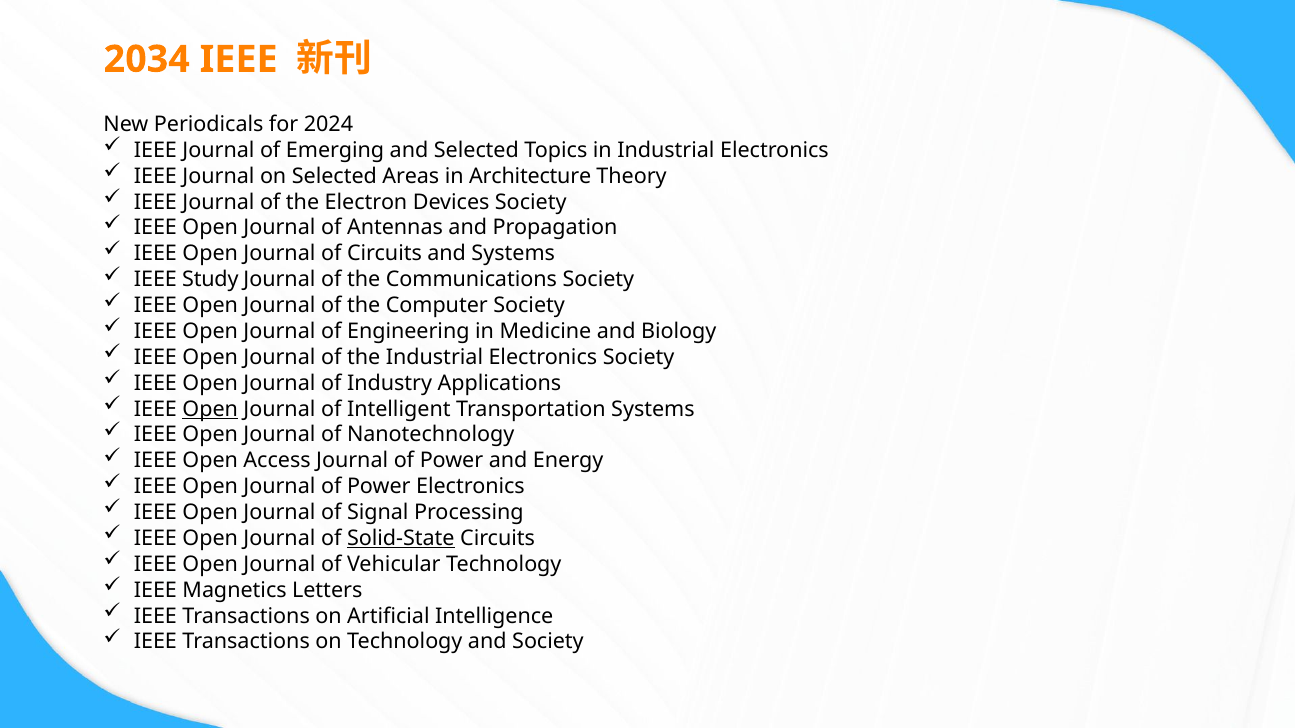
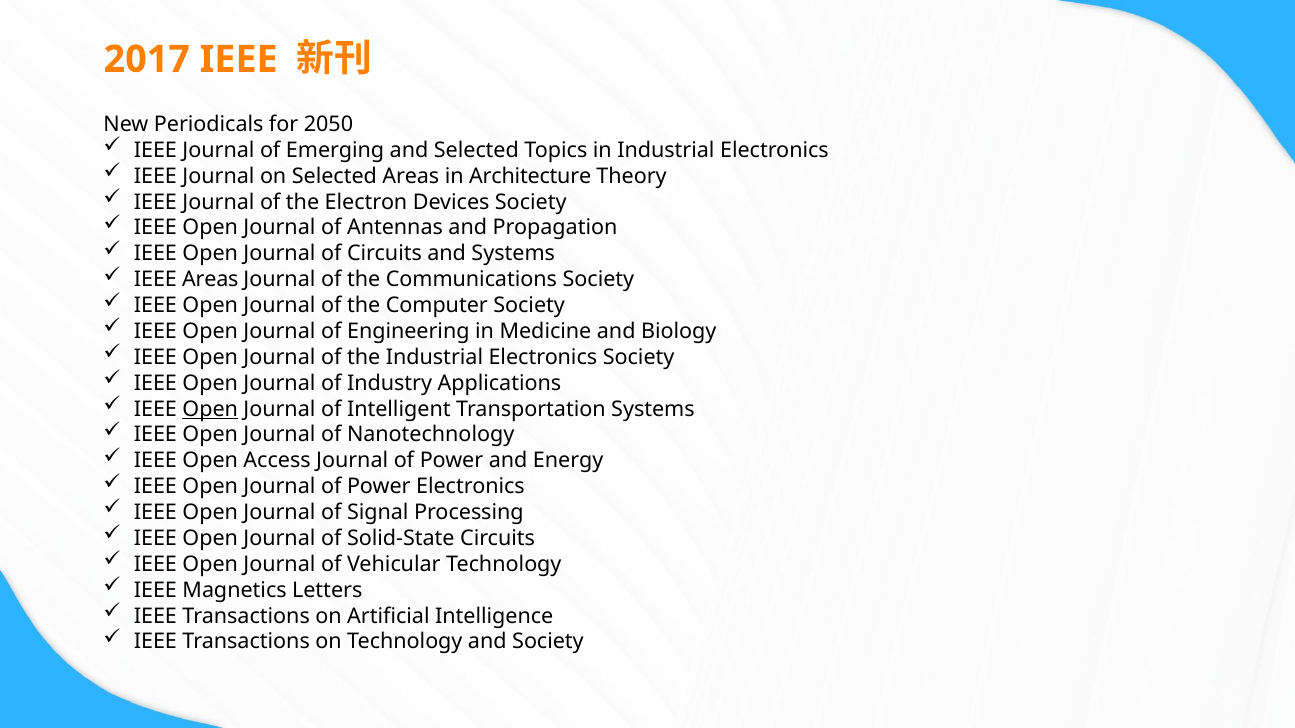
2034: 2034 -> 2017 (147, 59)
2024: 2024 -> 2050 (328, 124)
IEEE Study: Study -> Areas (210, 280)
Solid-State underline: present -> none (401, 539)
